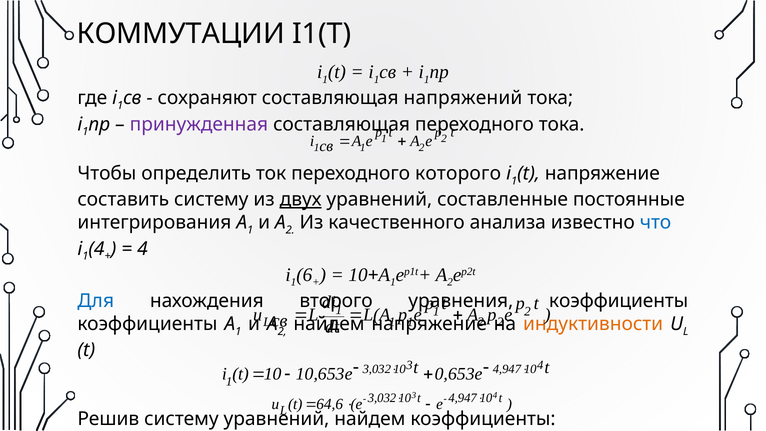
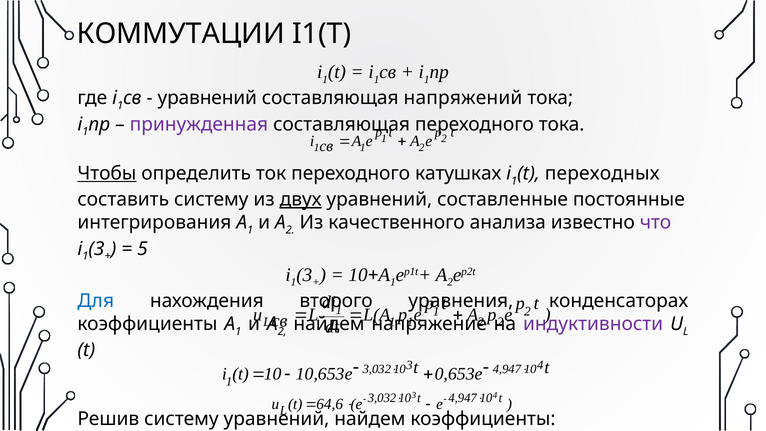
сохраняют: сохраняют -> уравнений (207, 98)
Чтобы underline: none -> present (107, 173)
которого: которого -> катушках (458, 173)
t напряжение: напряжение -> переходных (602, 173)
что colour: blue -> purple (656, 222)
4: 4 -> 3 (96, 249)
4: 4 -> 5 (142, 249)
6: 6 -> 3 (304, 275)
коэффициенты: коэффициенты -> конденсаторах (619, 301)
индуктивности colour: orange -> purple (593, 324)
